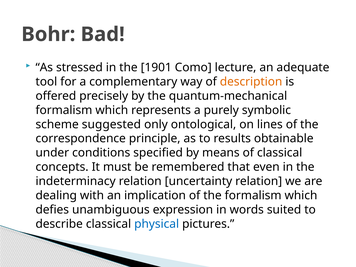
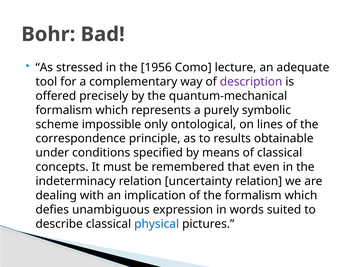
1901: 1901 -> 1956 (156, 67)
description colour: orange -> purple (251, 82)
suggested: suggested -> impossible (111, 124)
